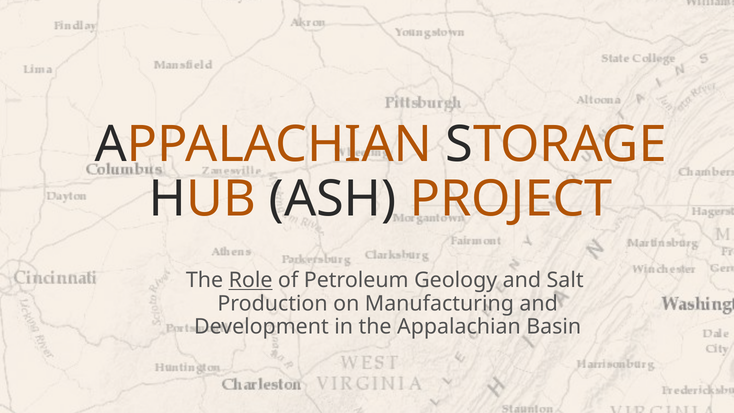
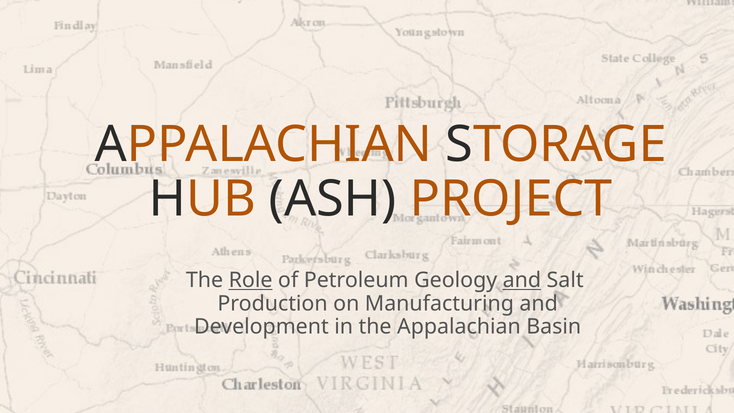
and underline: none -> present (522, 280)
